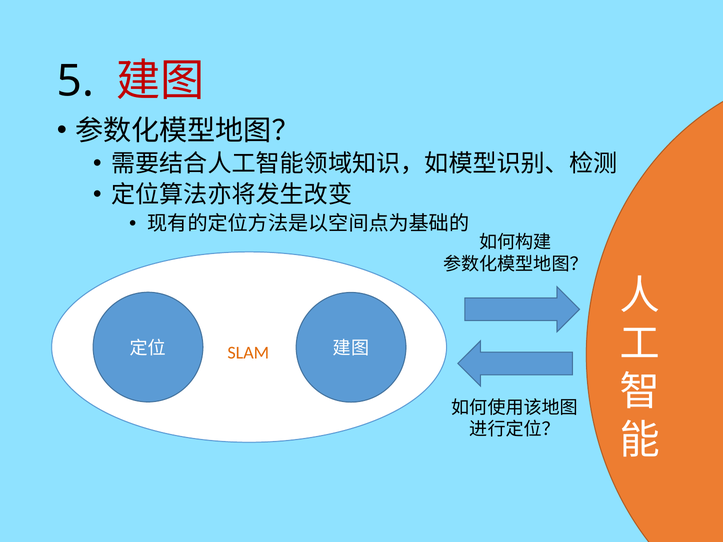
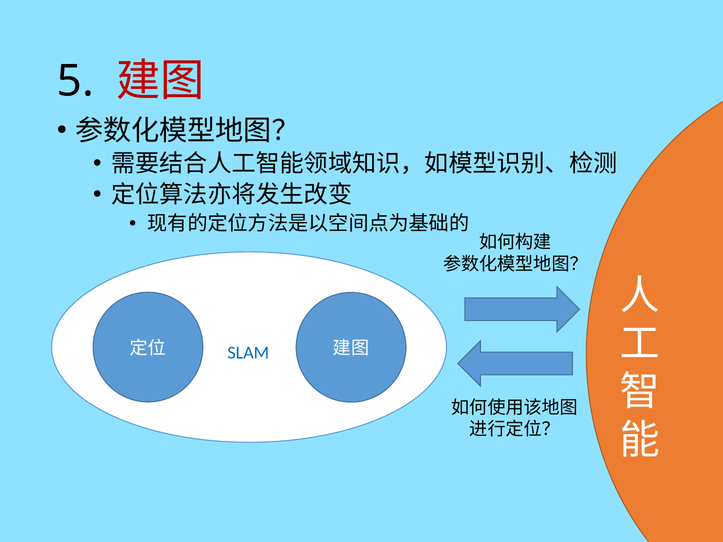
SLAM colour: orange -> blue (248, 353)
